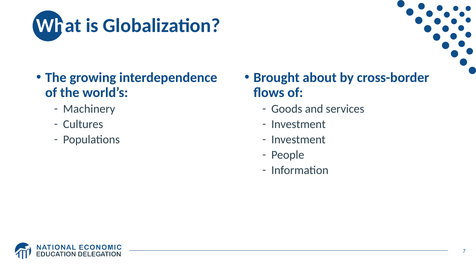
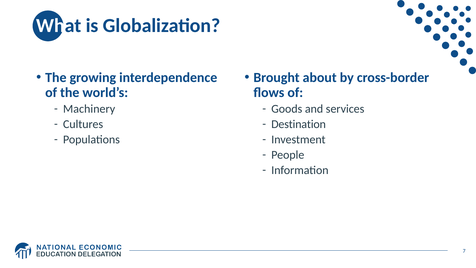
Investment: Investment -> Destination (299, 124)
